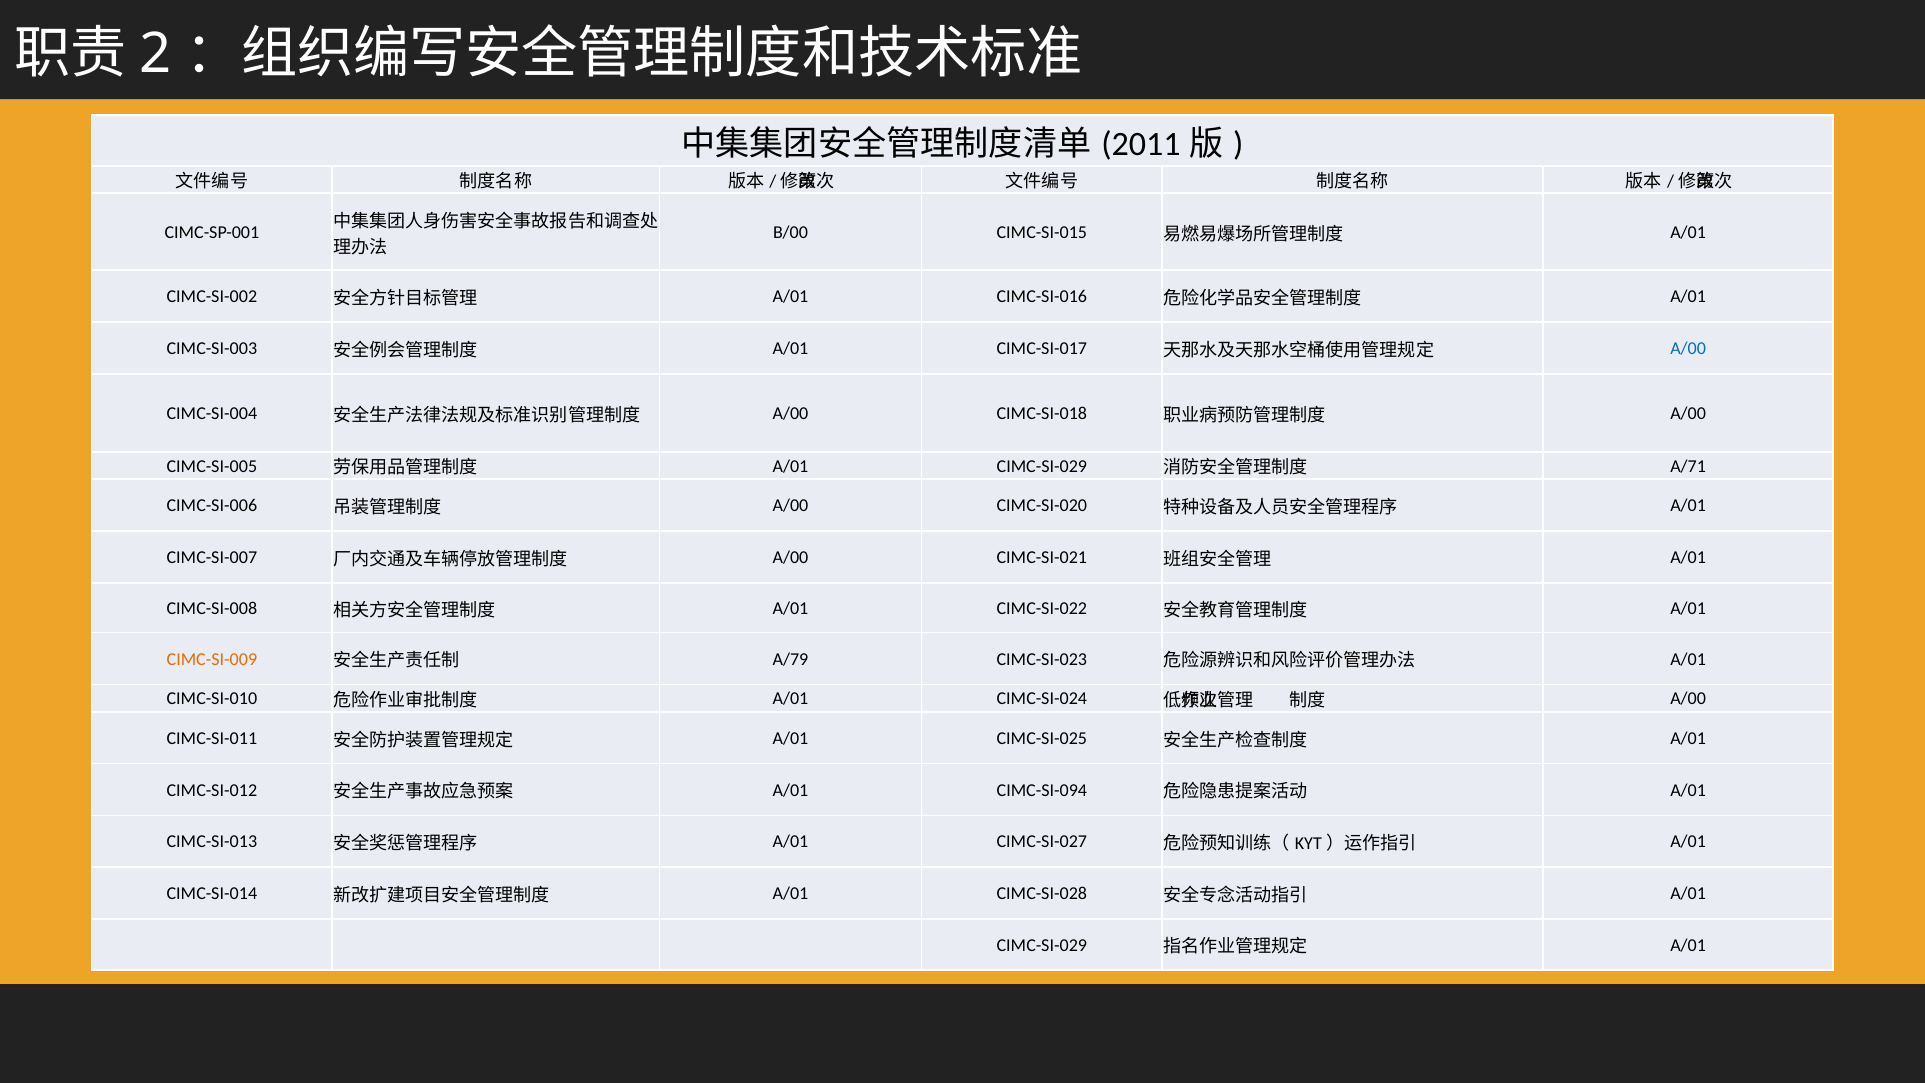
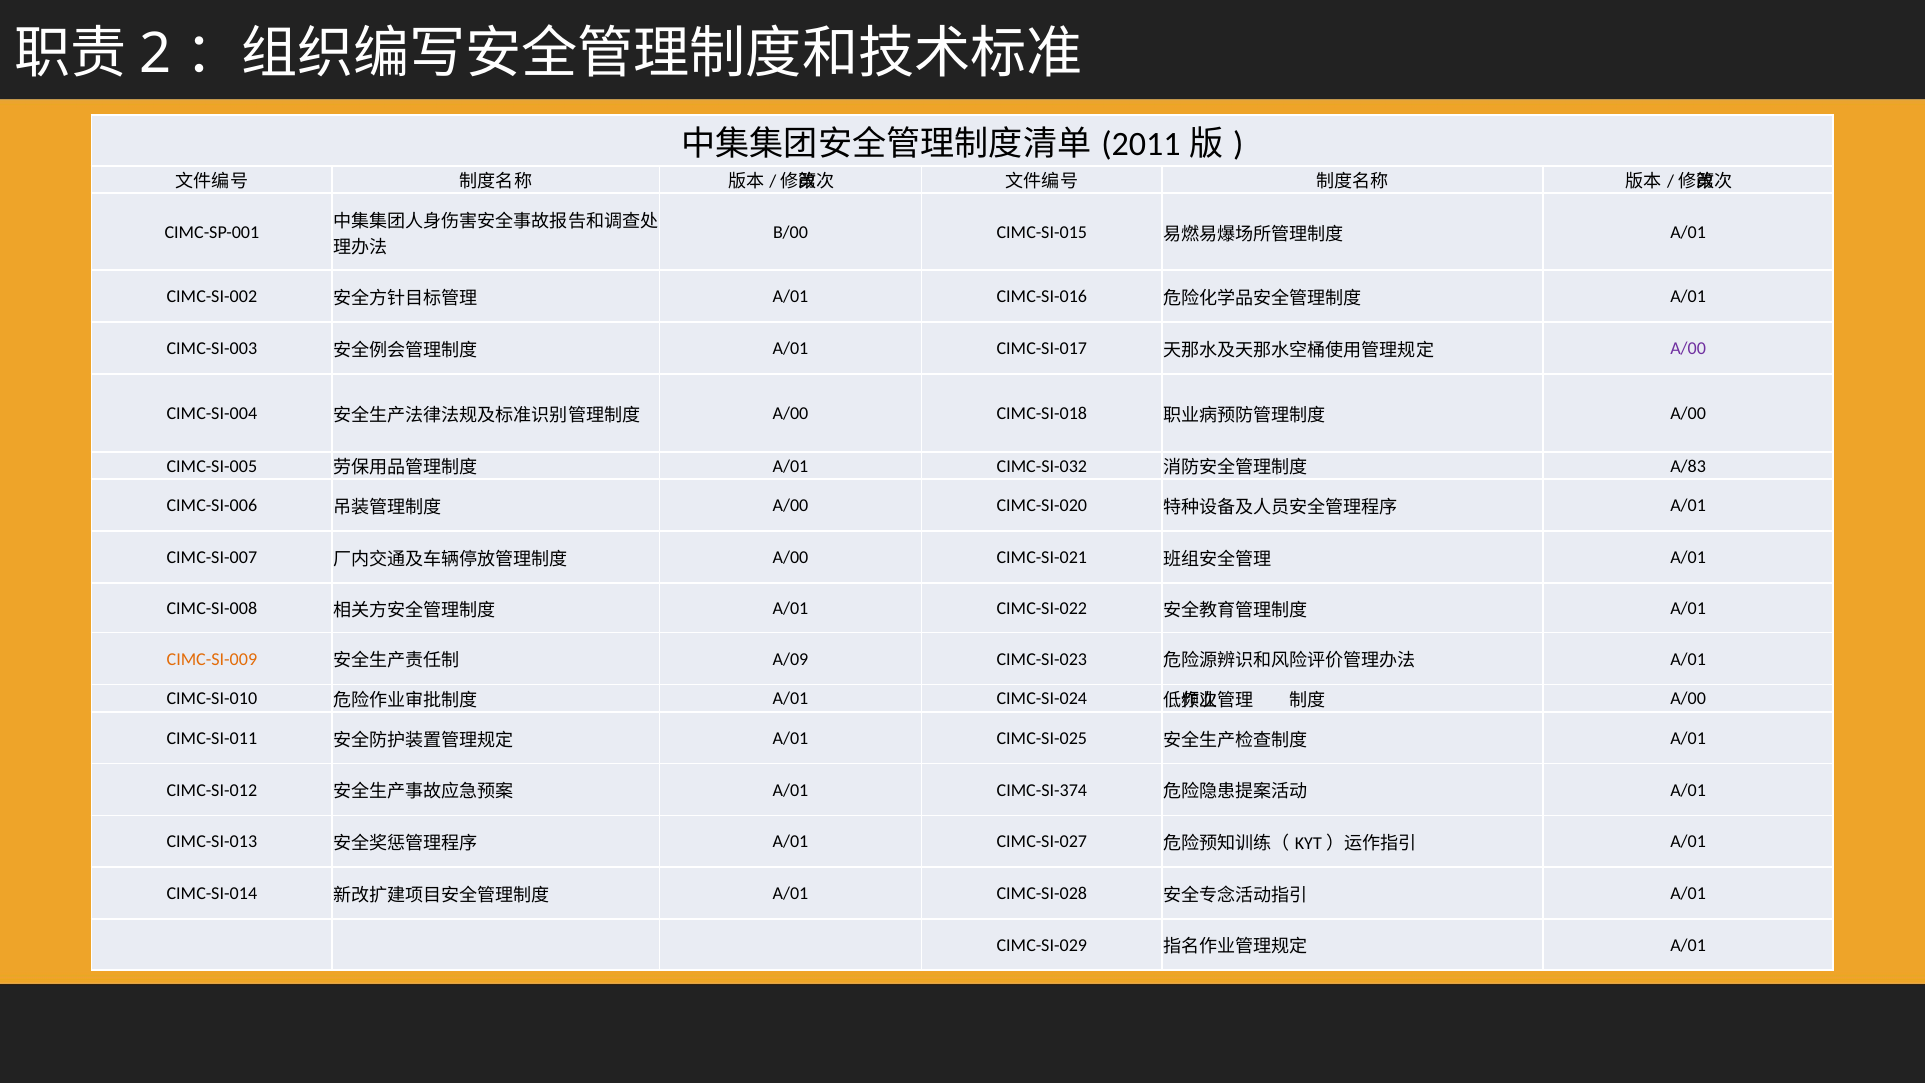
A/00 colour: blue -> purple (1688, 349)
CIMC-SI-029: CIMC-SI-029 -> CIMC-SI-032 (1042, 466)
A/71: A/71 -> A/83 (1688, 466)
A/79: A/79 -> A/09 (791, 659)
CIMC-SI-094: CIMC-SI-094 -> CIMC-SI-374 (1042, 790)
